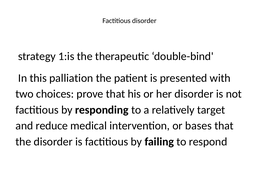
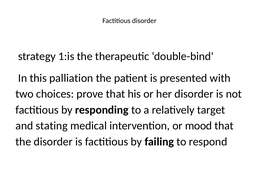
reduce: reduce -> stating (52, 126)
bases: bases -> mood (199, 126)
